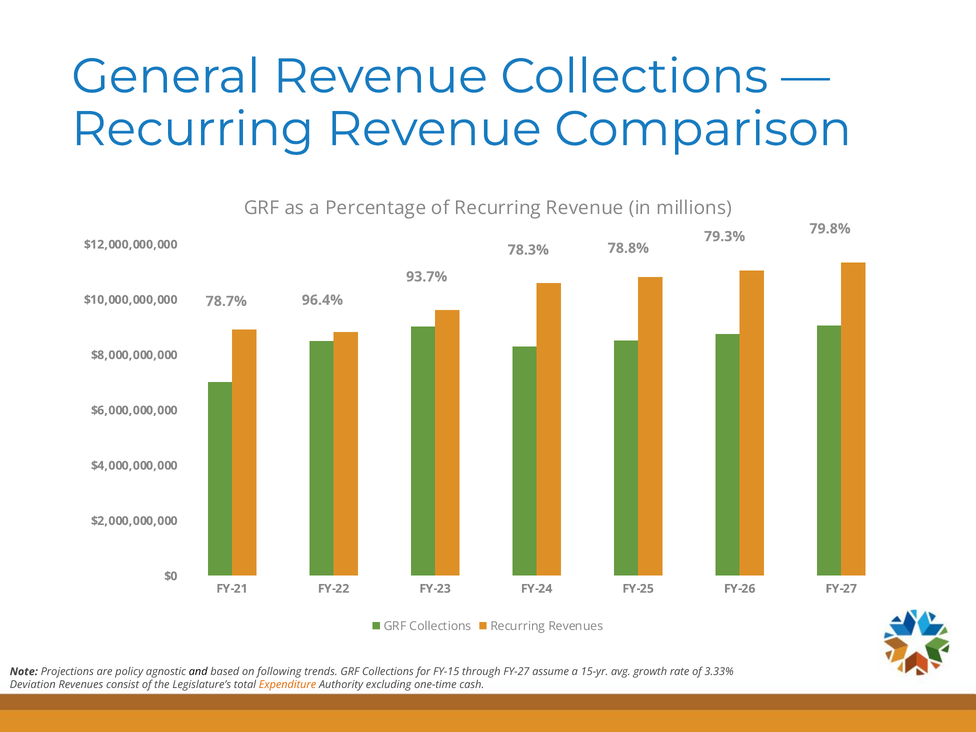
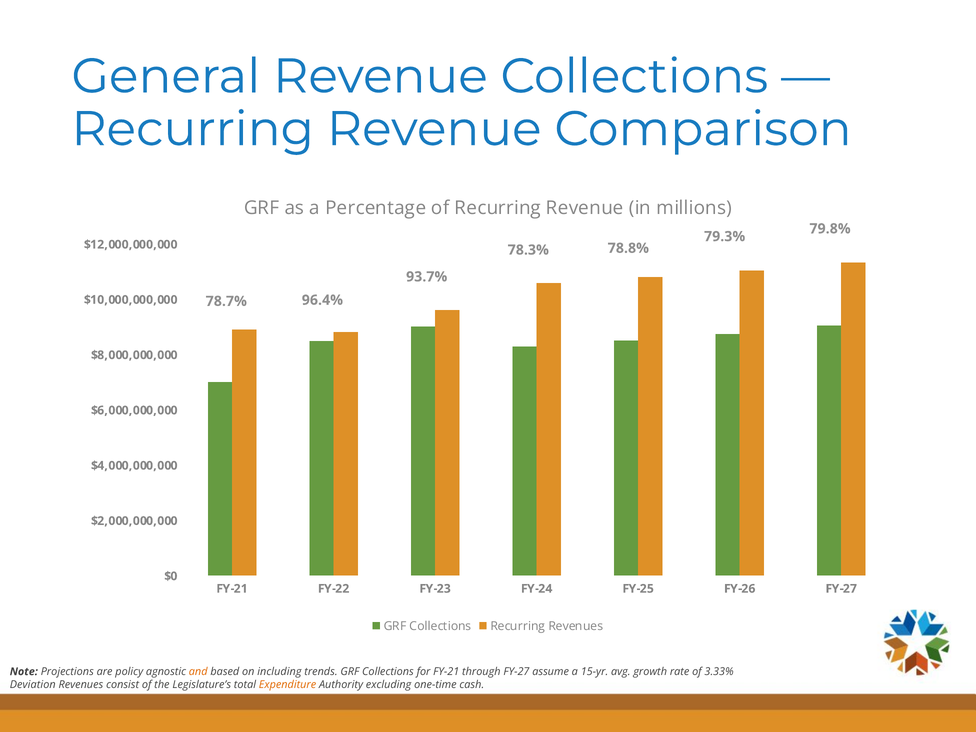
and colour: black -> orange (198, 672)
following: following -> including (279, 672)
for FY-15: FY-15 -> FY-21 (446, 672)
